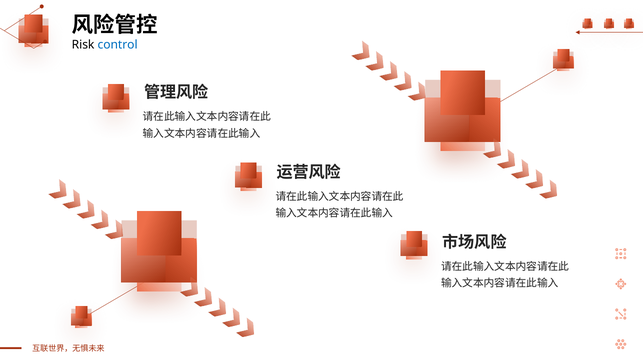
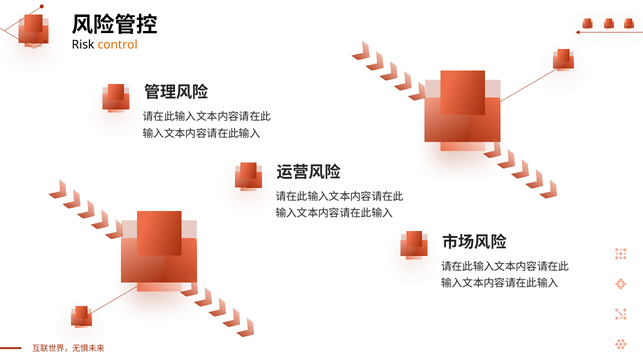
control colour: blue -> orange (118, 45)
